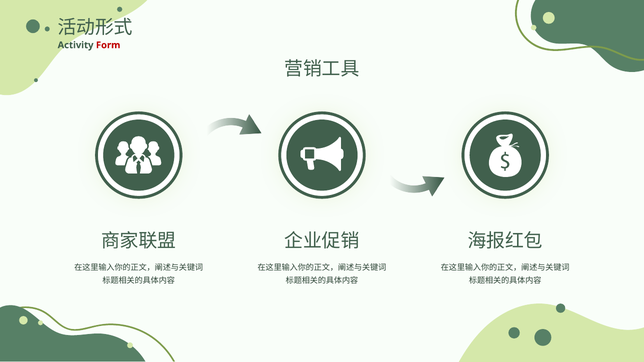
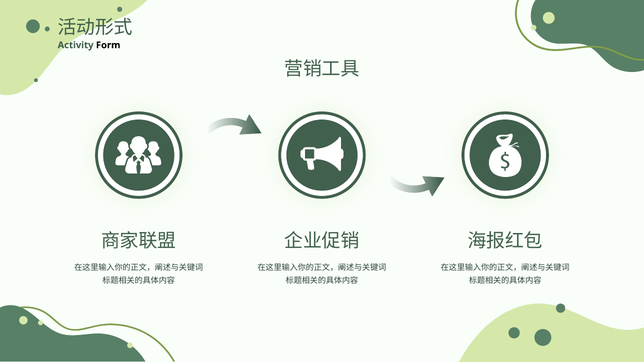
Form colour: red -> black (108, 45)
